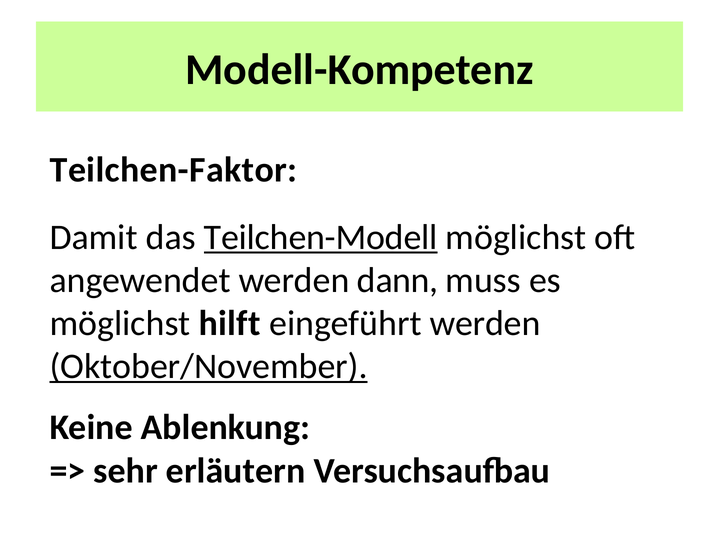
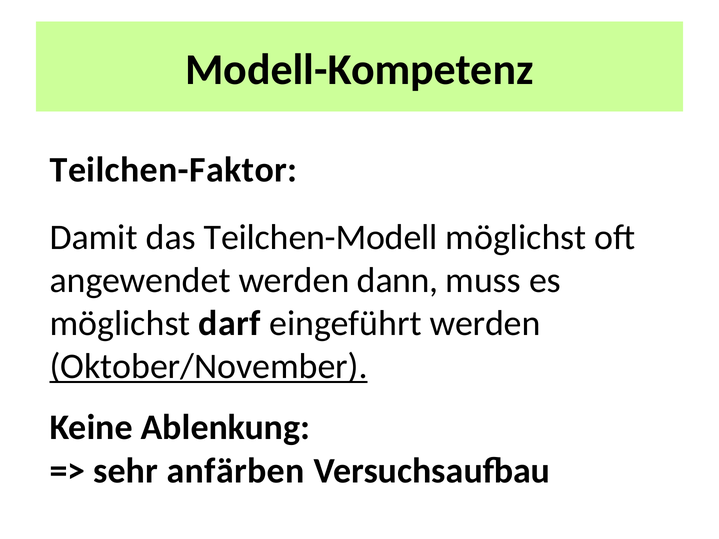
Teilchen-Modell underline: present -> none (321, 237)
hilft: hilft -> darf (230, 324)
erläutern: erläutern -> anfärben (236, 471)
